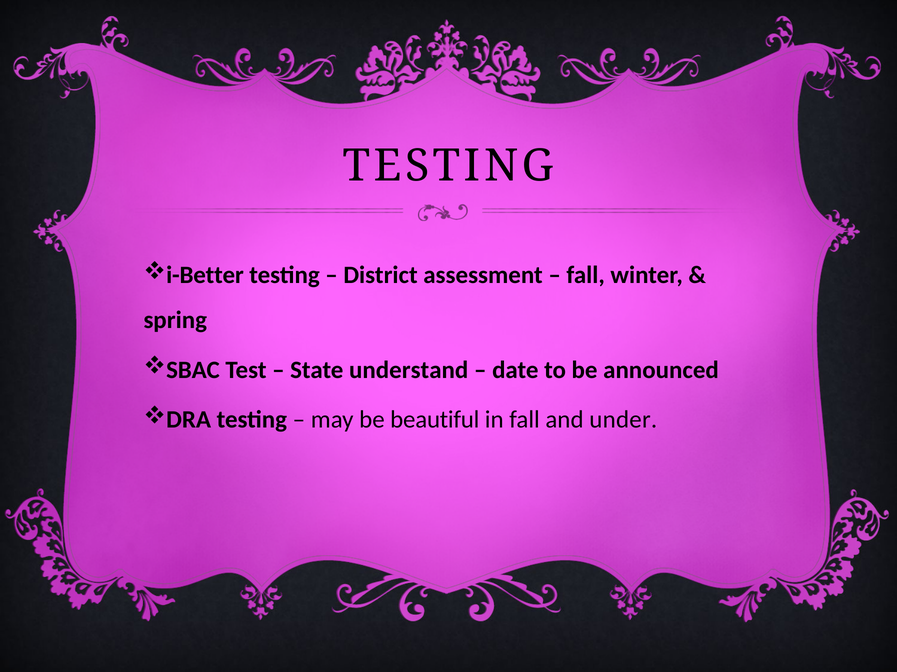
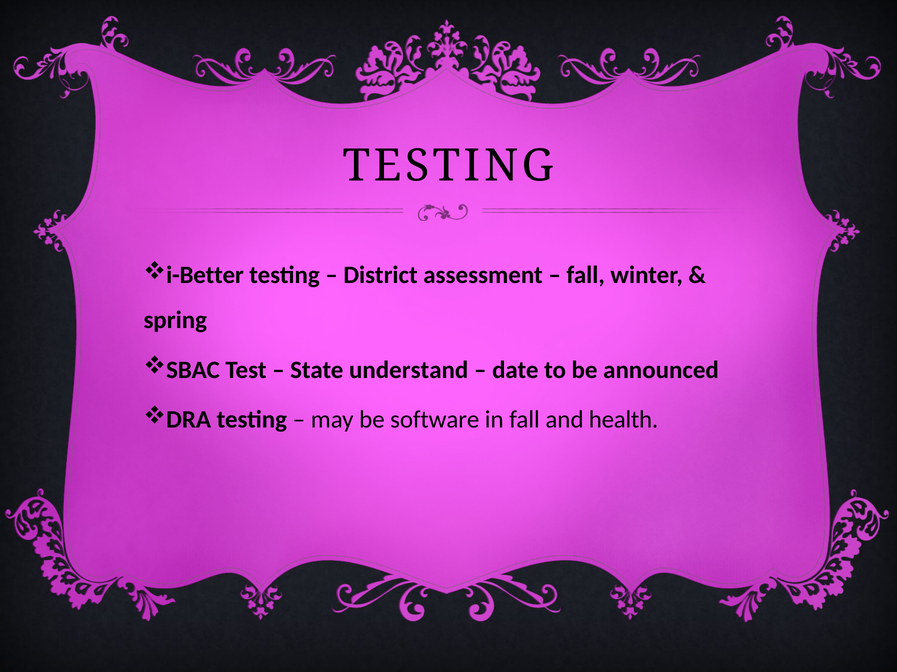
beautiful: beautiful -> software (435, 420)
under: under -> health (624, 420)
